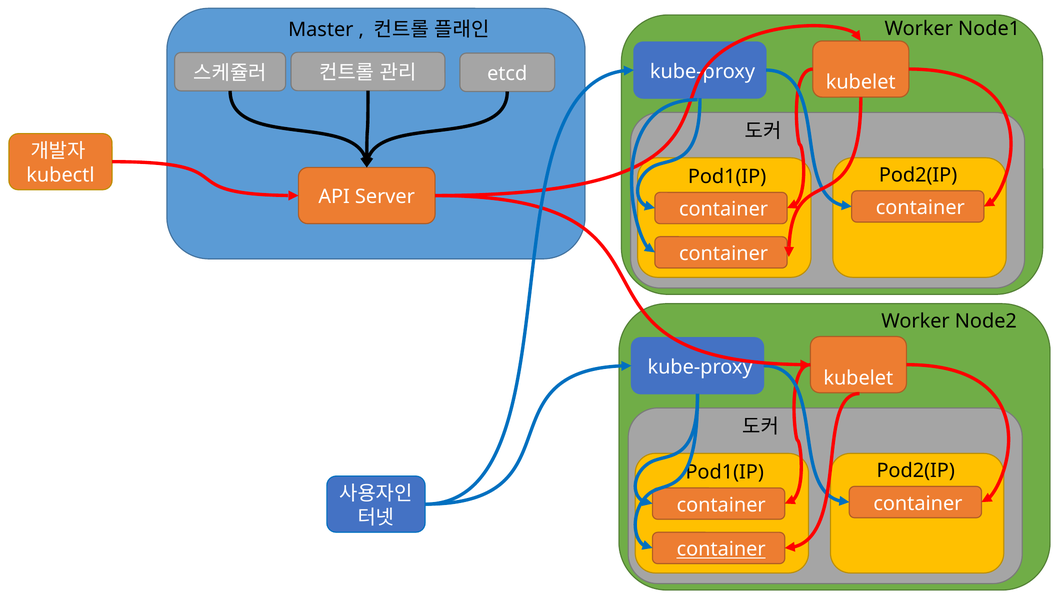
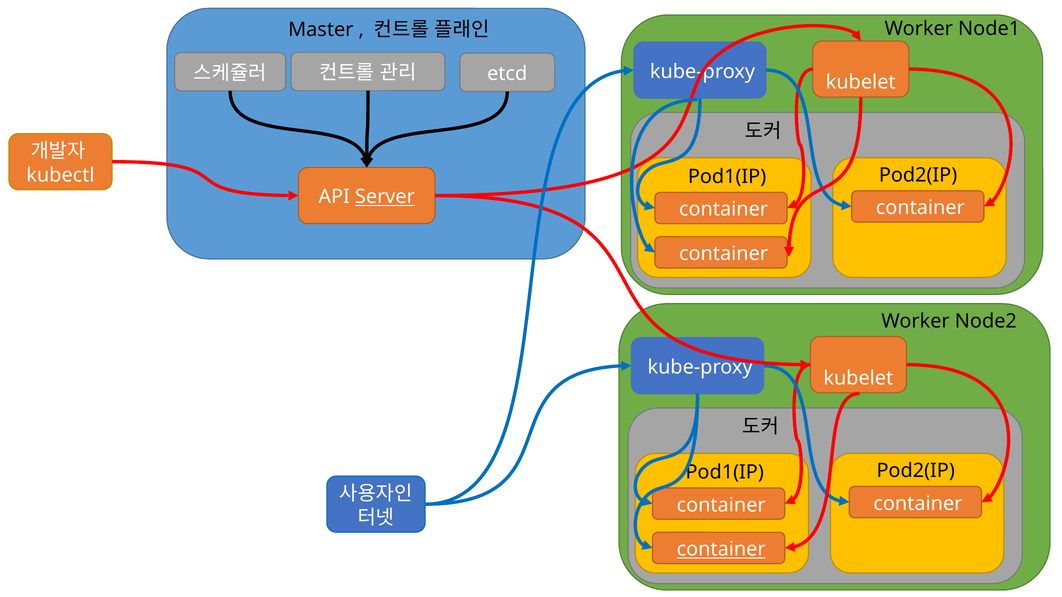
Server underline: none -> present (385, 197)
